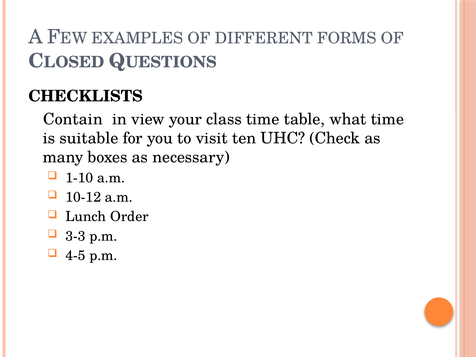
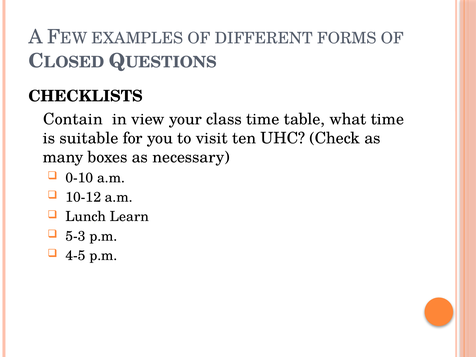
1-10: 1-10 -> 0-10 (79, 178)
Order: Order -> Learn (129, 217)
3-3: 3-3 -> 5-3 (76, 236)
